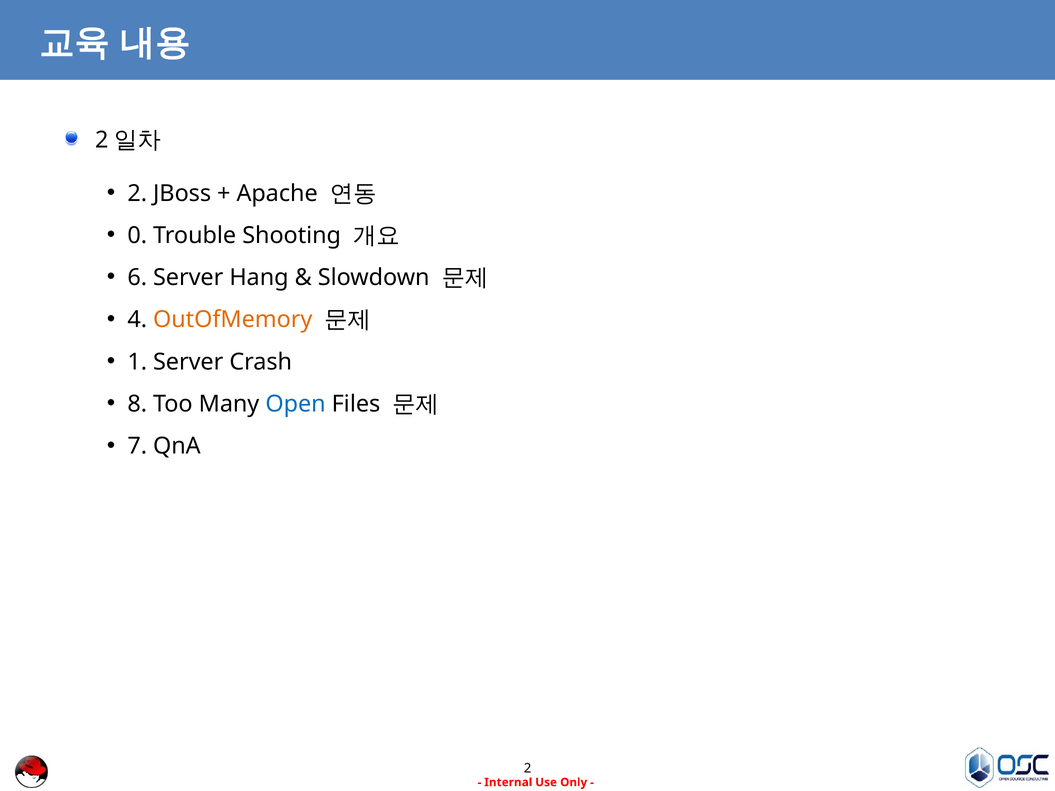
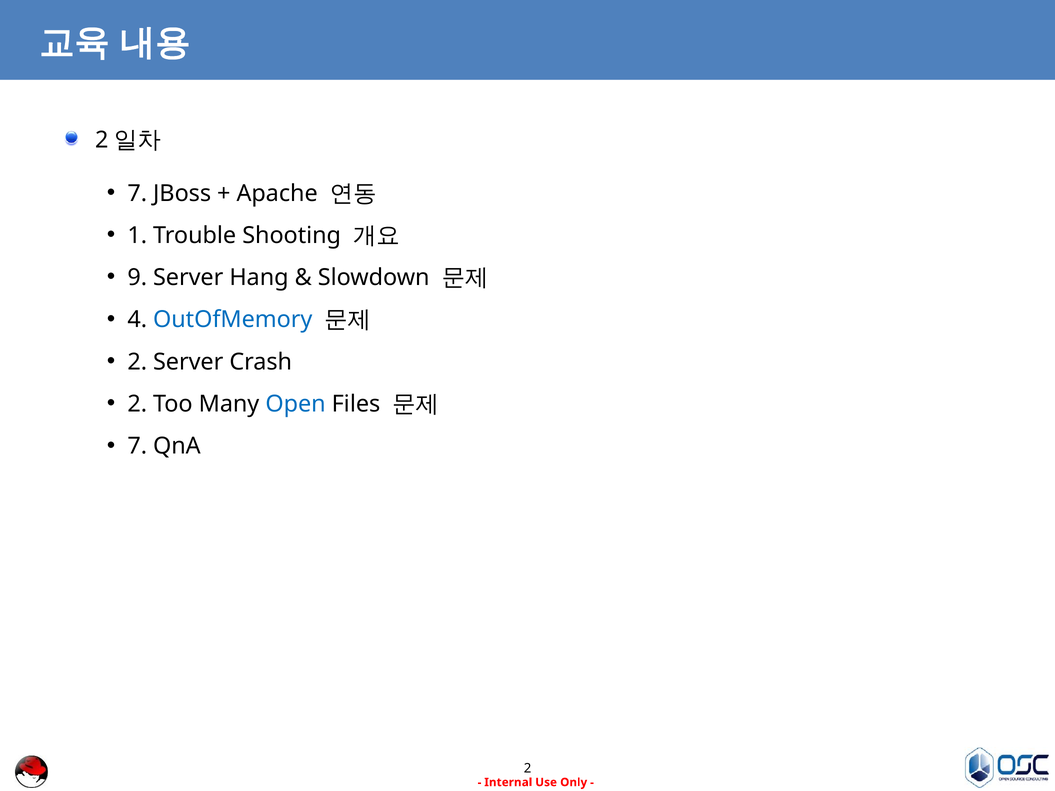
2: 2 -> 7 (137, 193)
0: 0 -> 1 (137, 236)
6: 6 -> 9 (137, 278)
OutOfMemory colour: orange -> blue (233, 320)
1: 1 -> 2 (137, 362)
8: 8 -> 2 (137, 404)
